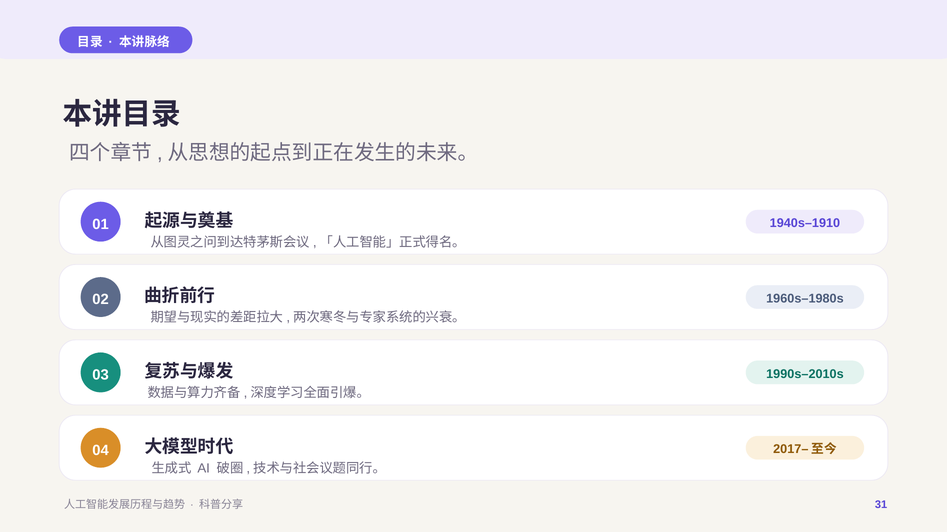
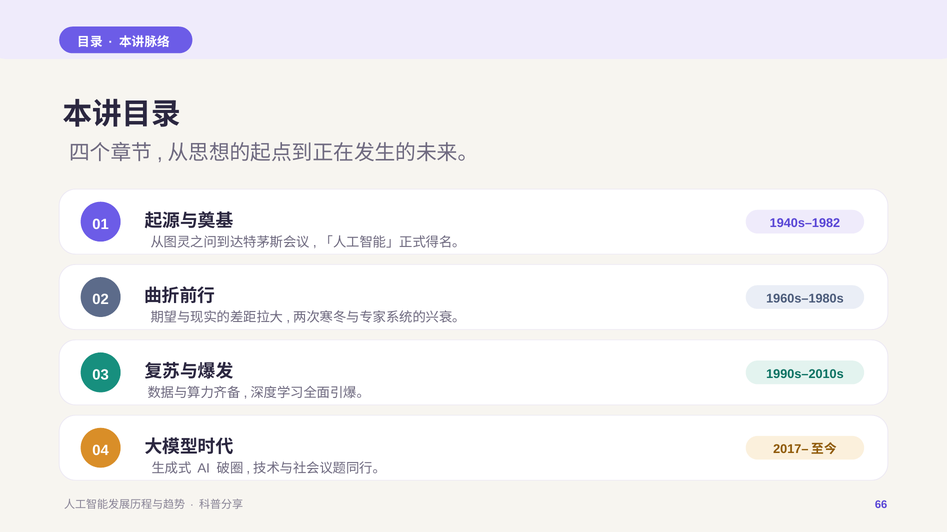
1940s–1910: 1940s–1910 -> 1940s–1982 (805, 223)
31: 31 -> 66 (881, 505)
